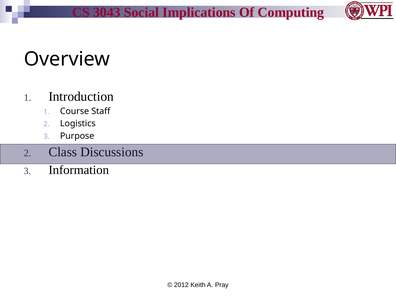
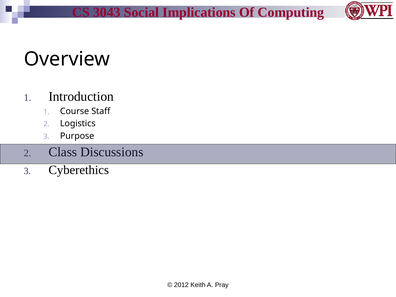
Information: Information -> Cyberethics (79, 170)
